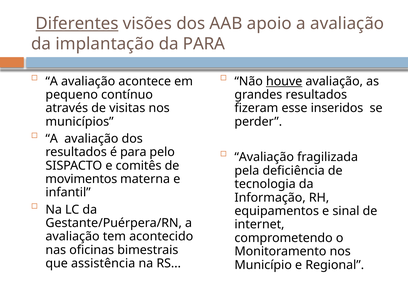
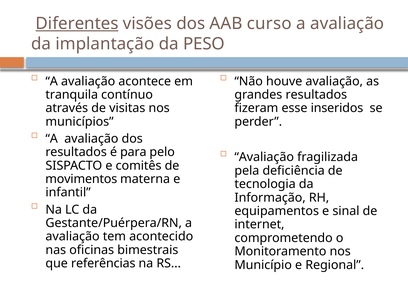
apoio: apoio -> curso (269, 24)
da PARA: PARA -> PESO (204, 44)
houve underline: present -> none (284, 81)
pequeno: pequeno -> tranquila (72, 95)
assistência: assistência -> referências (103, 263)
